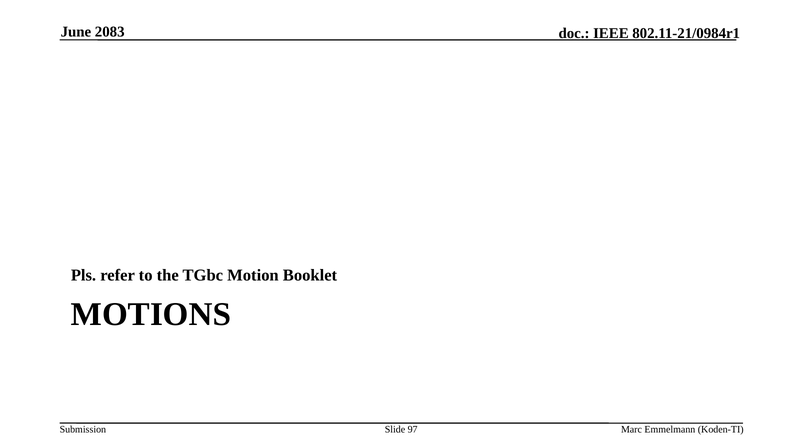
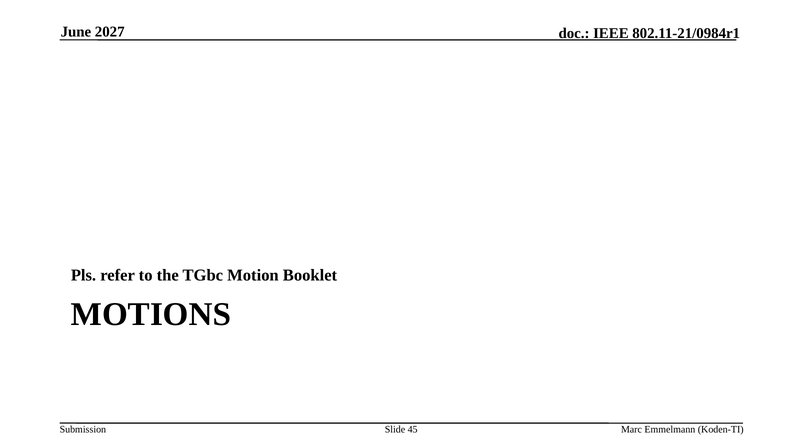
2083: 2083 -> 2027 (110, 32)
97: 97 -> 45 (413, 429)
